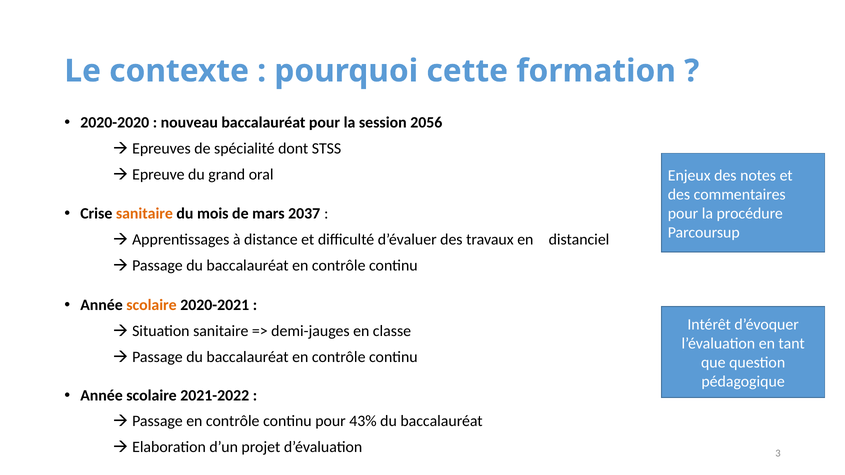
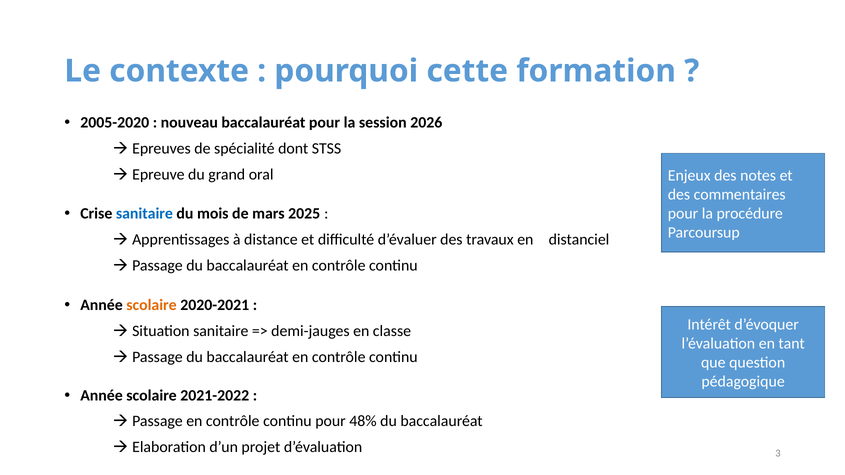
2020-2020: 2020-2020 -> 2005-2020 (115, 123)
2056: 2056 -> 2026 (426, 123)
sanitaire colour: orange -> blue (144, 214)
2037: 2037 -> 2025 (304, 214)
43%: 43% -> 48% (363, 421)
